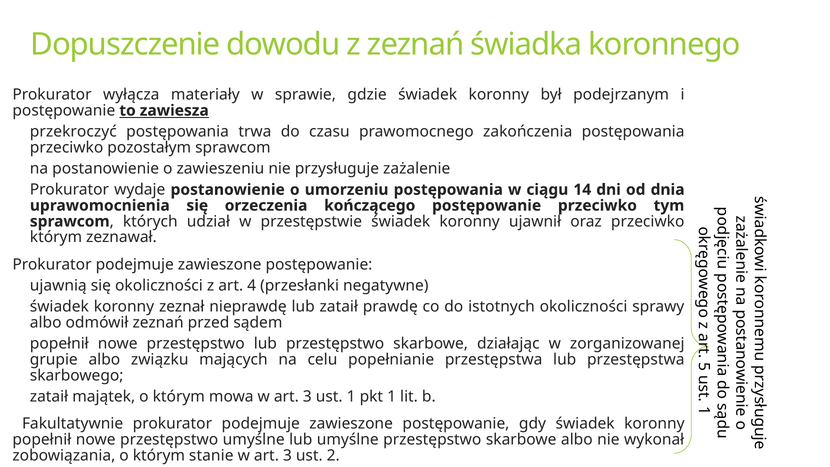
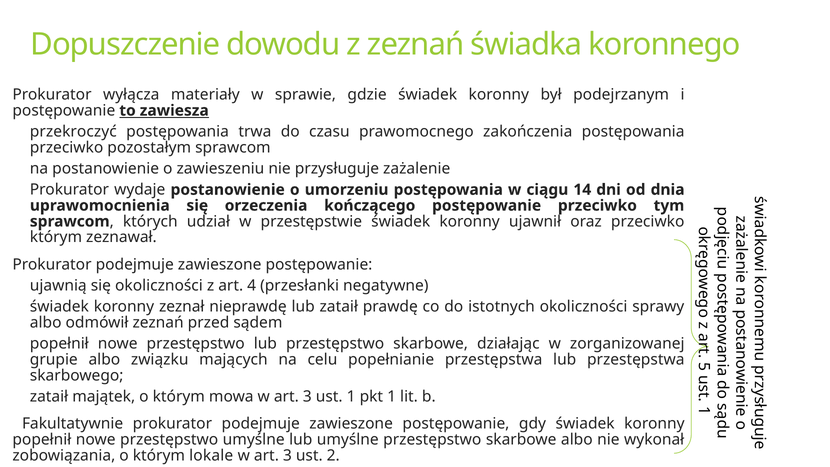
stanie: stanie -> lokale (211, 455)
